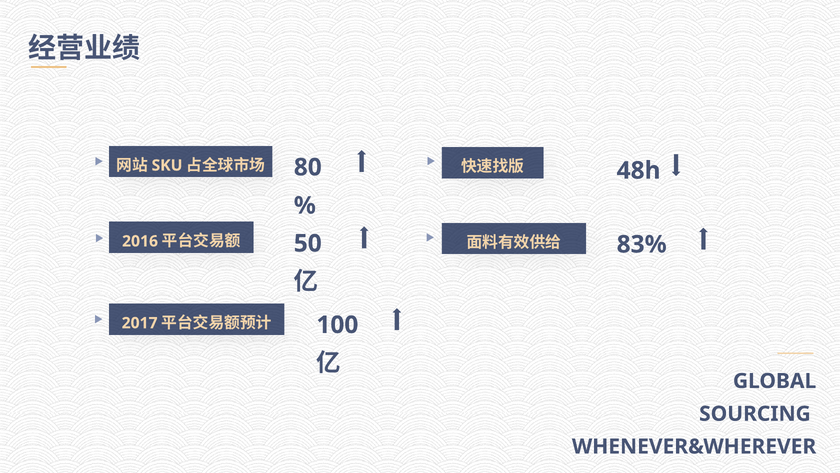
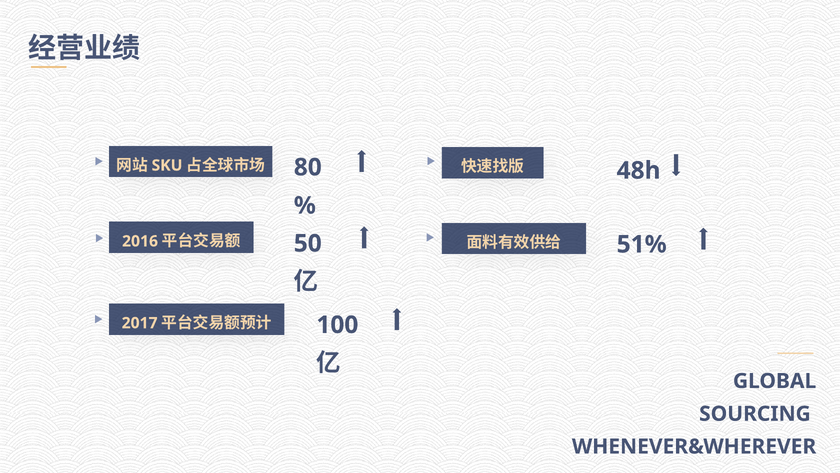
83%: 83% -> 51% (642, 244)
